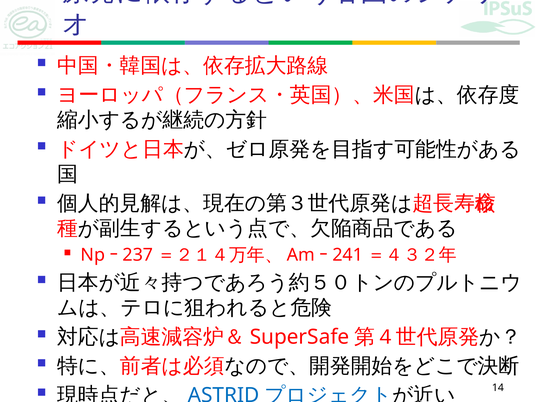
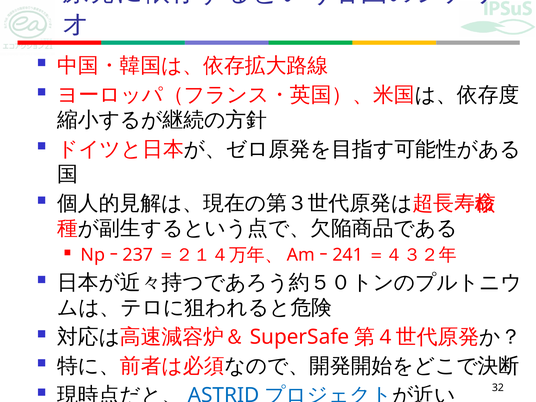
14: 14 -> 32 (498, 388)
